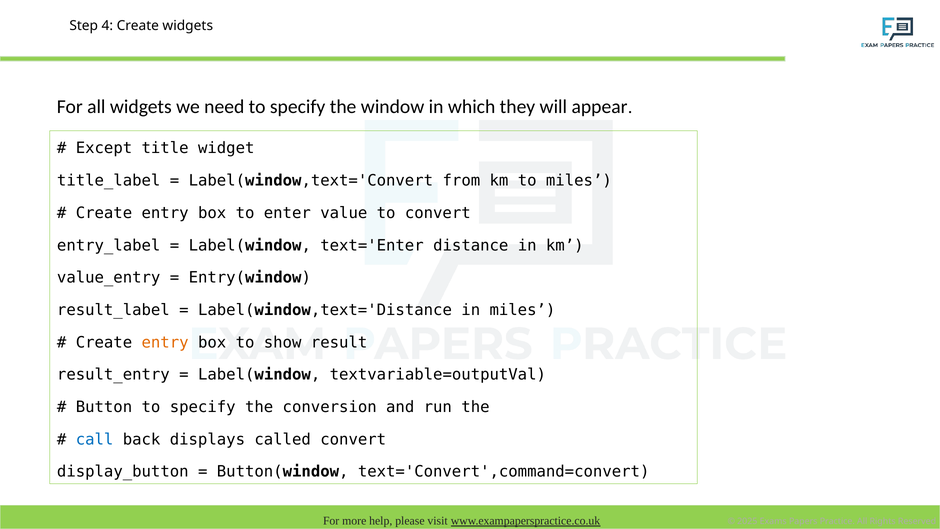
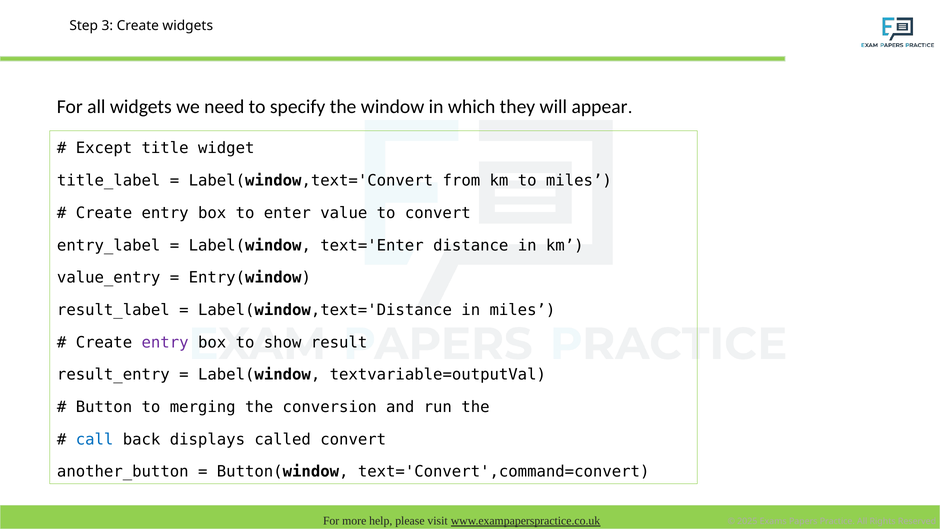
4: 4 -> 3 (107, 26)
entry colour: orange -> purple (165, 342)
Button to specify: specify -> merging (203, 407)
display_button: display_button -> another_button (123, 472)
